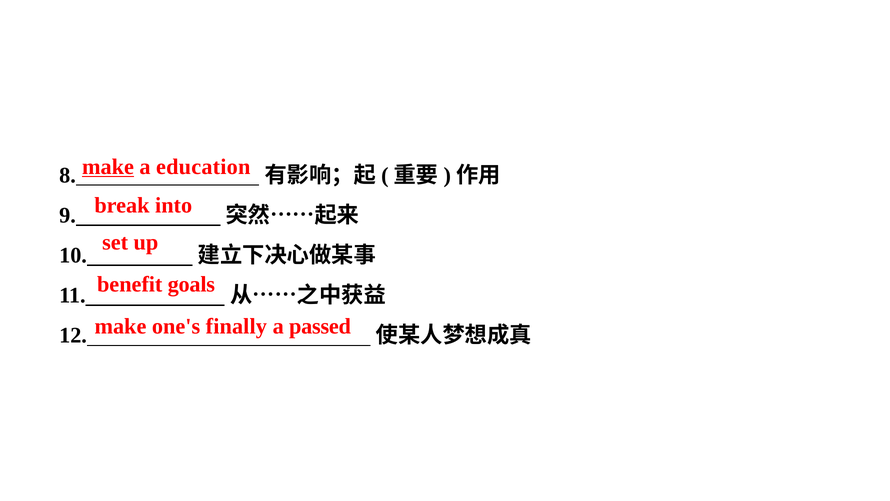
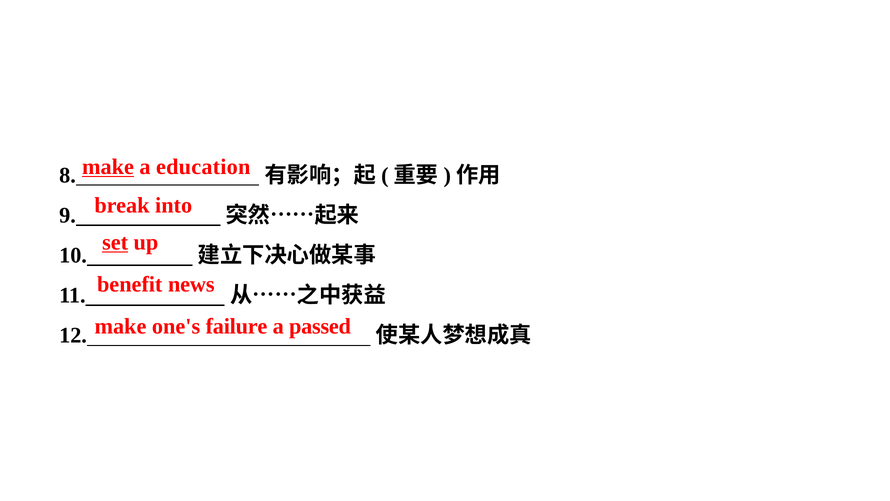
set underline: none -> present (115, 242)
goals: goals -> news (191, 284)
finally: finally -> failure (236, 326)
